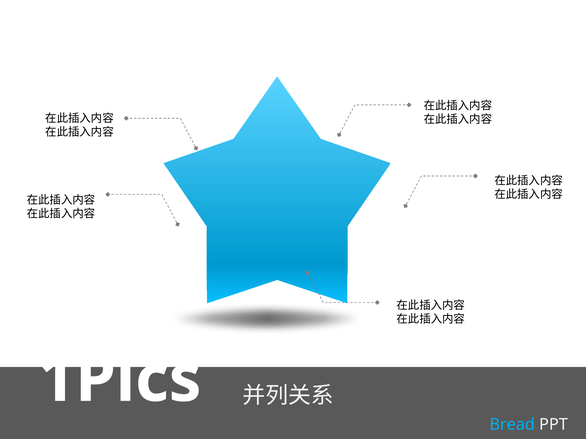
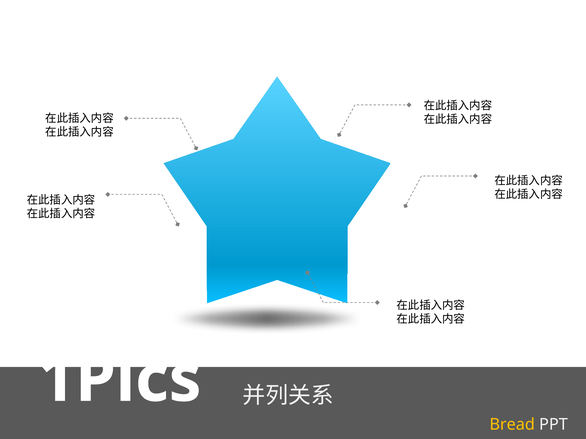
Bread colour: light blue -> yellow (512, 425)
